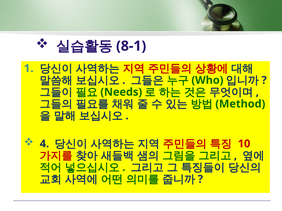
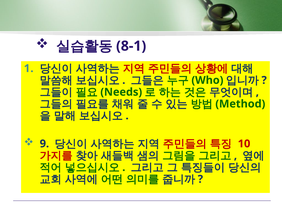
4: 4 -> 9 (44, 144)
